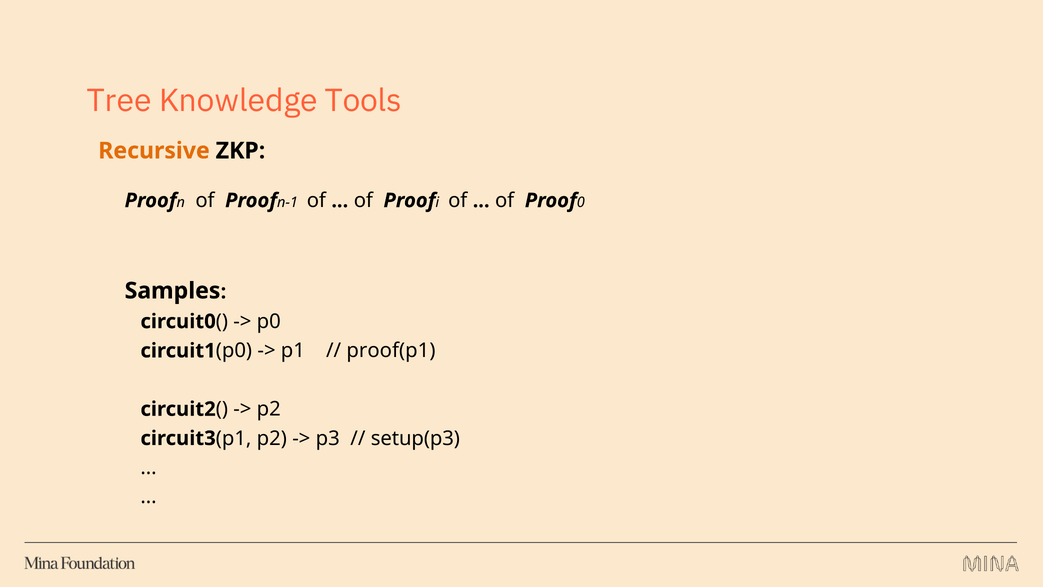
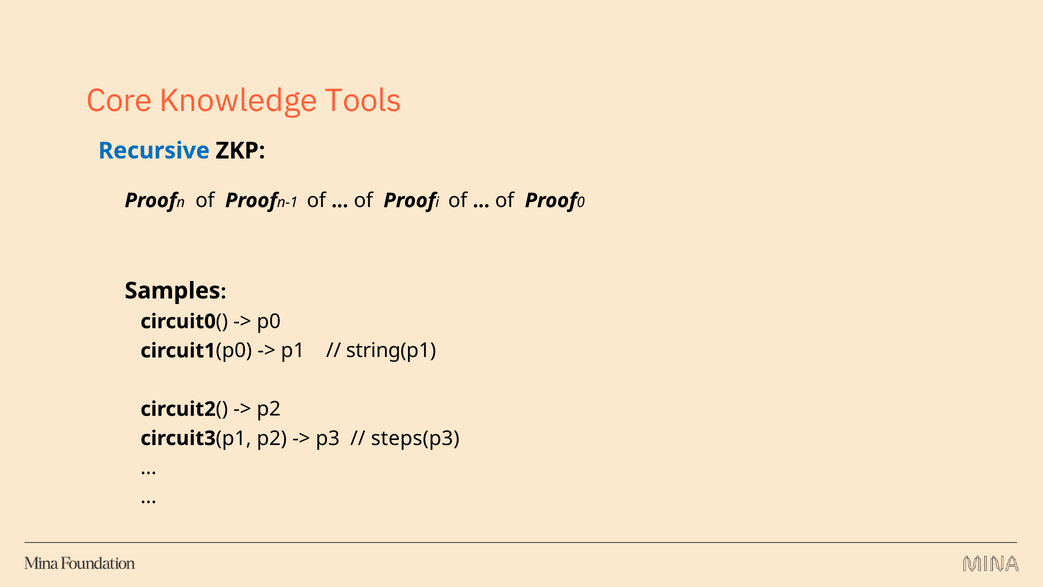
Tree: Tree -> Core (119, 101)
Recursive colour: orange -> blue (154, 151)
proof(p1: proof(p1 -> string(p1 (391, 351)
setup(p3: setup(p3 -> steps(p3 (415, 438)
